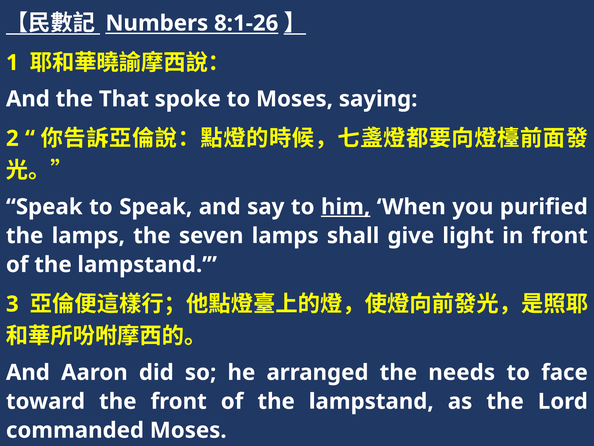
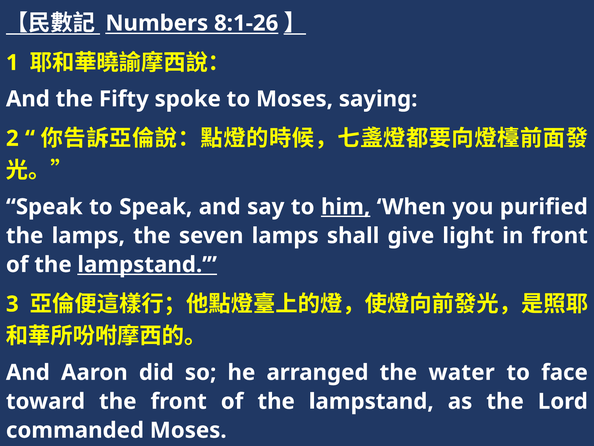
That: That -> Fifty (124, 99)
lampstand underline: none -> present (147, 264)
needs: needs -> water (462, 372)
